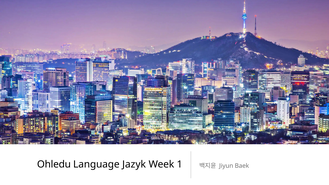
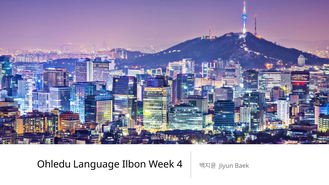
Jazyk: Jazyk -> Ilbon (134, 165)
1: 1 -> 4 (180, 165)
